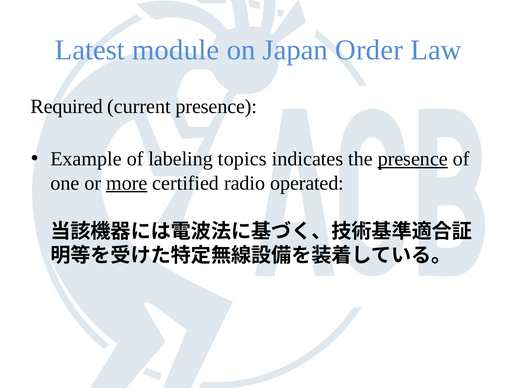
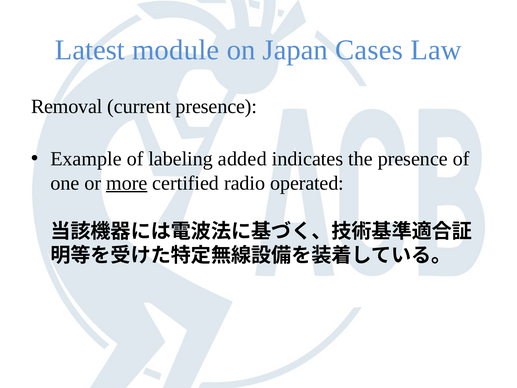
Order: Order -> Cases (369, 50)
Required: Required -> Removal (67, 107)
topics: topics -> added (242, 159)
presence underline: present -> none (413, 159)
